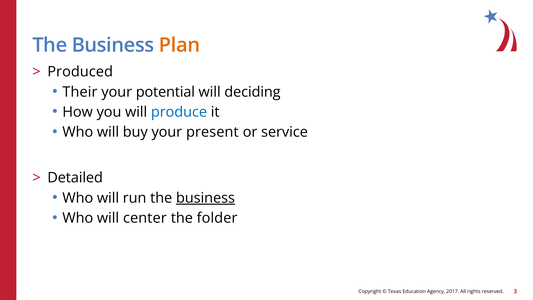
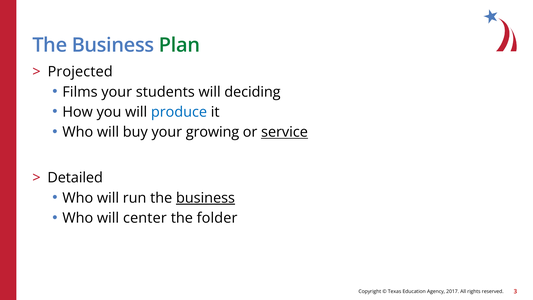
Plan colour: orange -> green (179, 45)
Produced: Produced -> Projected (80, 72)
Their: Their -> Films (80, 92)
potential: potential -> students (165, 92)
present: present -> growing (213, 132)
service underline: none -> present (284, 132)
